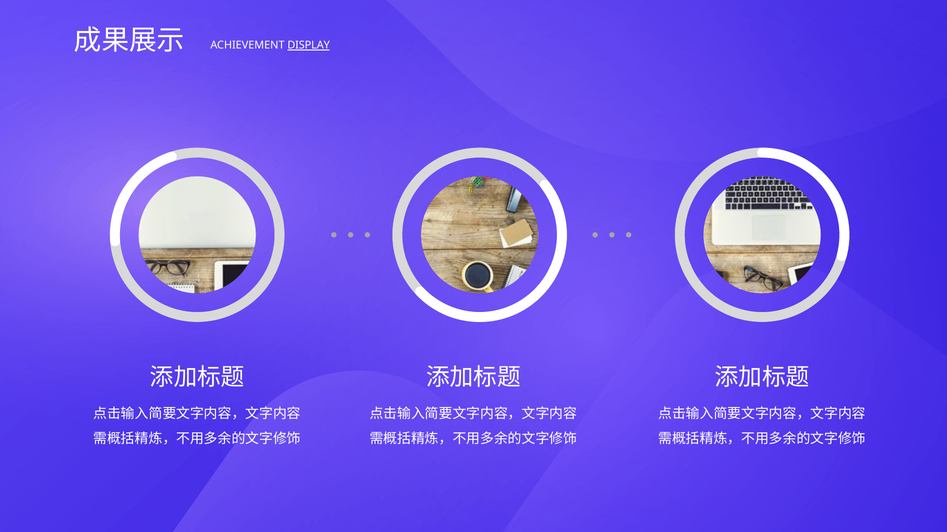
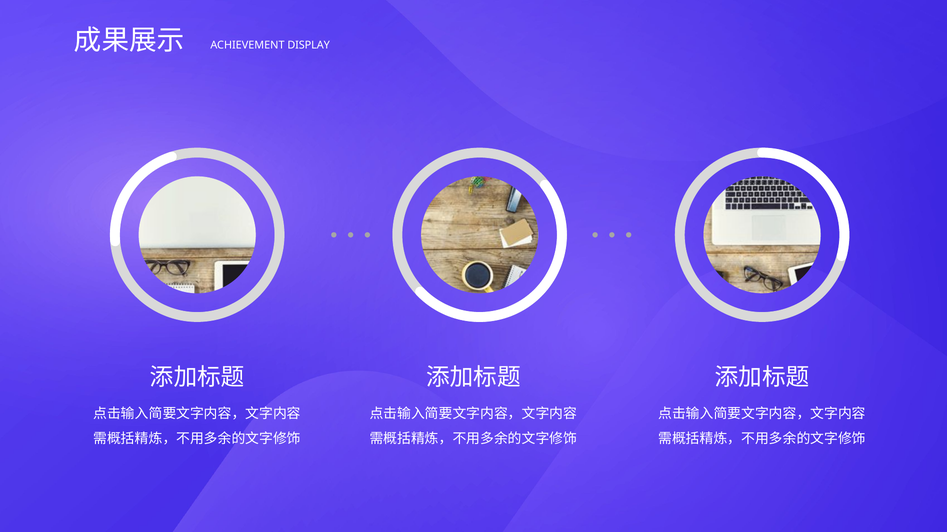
DISPLAY underline: present -> none (309, 45)
